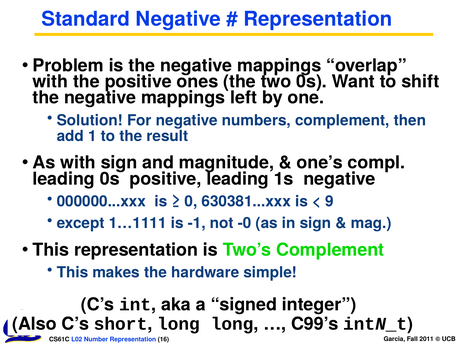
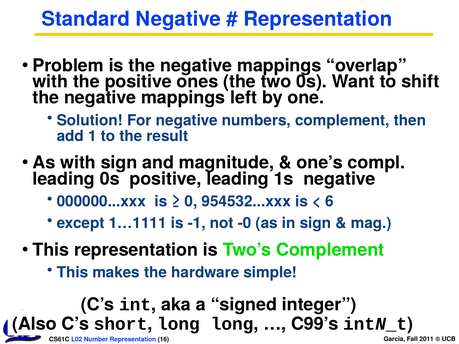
630381...xxx: 630381...xxx -> 954532...xxx (246, 202)
9: 9 -> 6 (330, 202)
